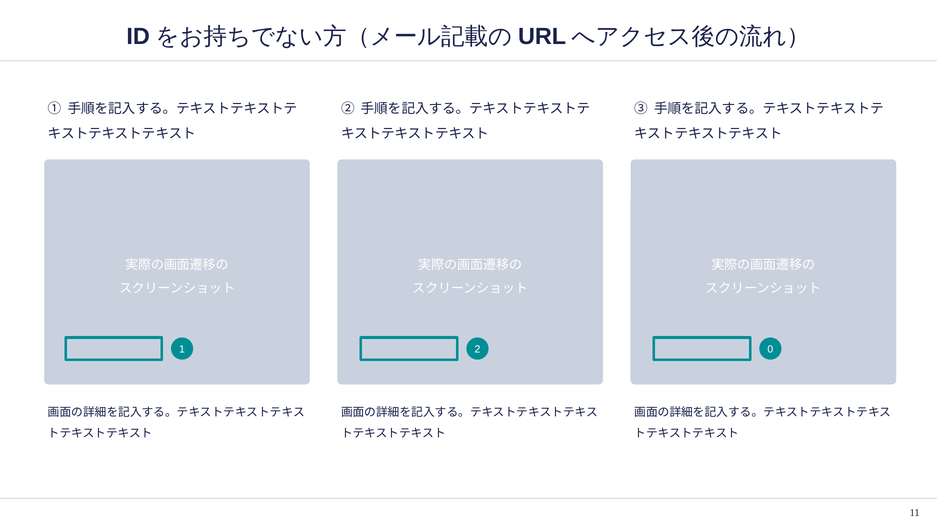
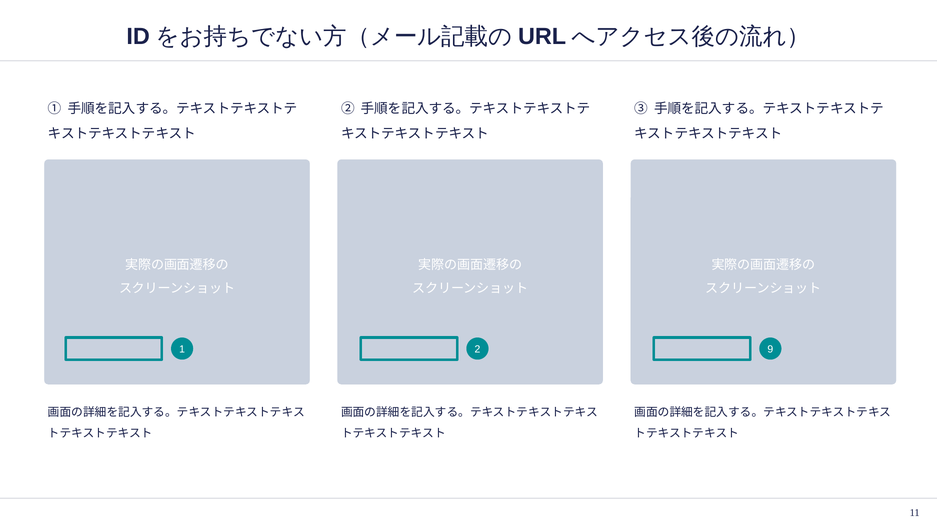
0: 0 -> 9 (770, 349)
